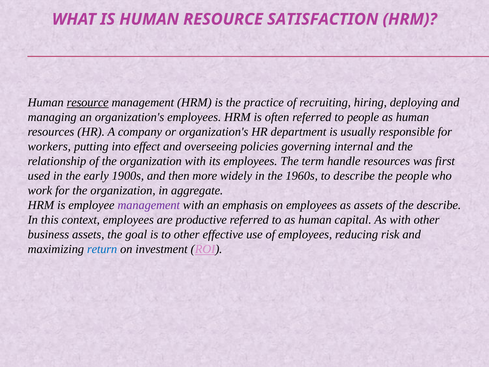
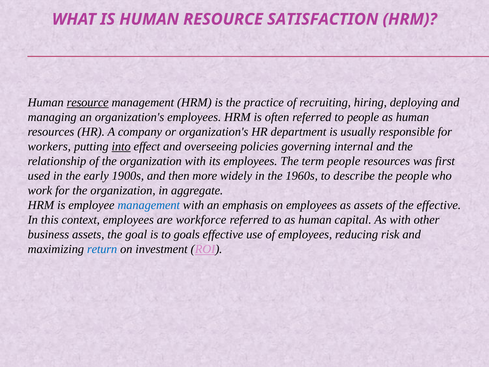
into underline: none -> present (121, 146)
term handle: handle -> people (344, 161)
management colour: purple -> blue (149, 205)
the describe: describe -> effective (439, 205)
productive: productive -> workforce (201, 220)
to other: other -> goals (187, 234)
